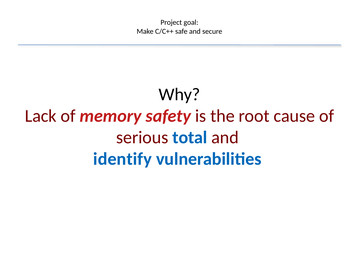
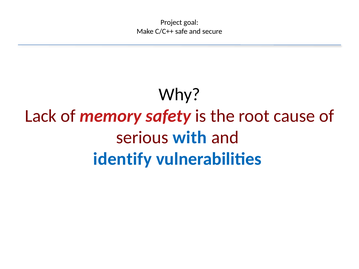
total: total -> with (190, 138)
